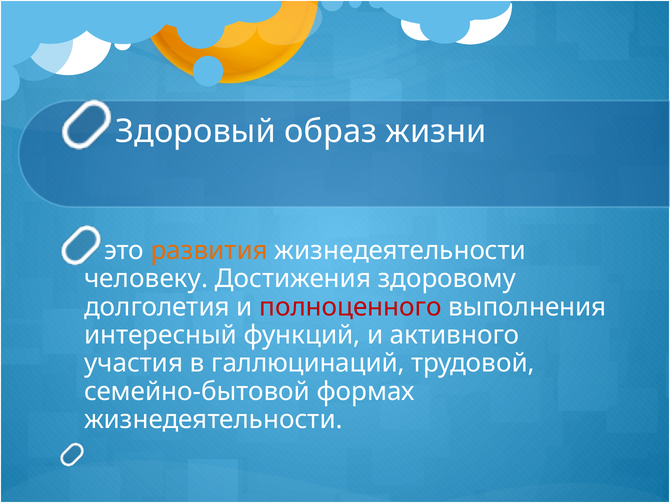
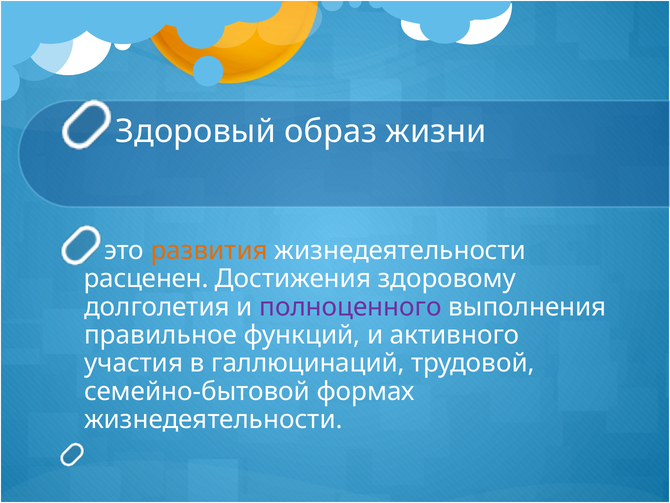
человеку: человеку -> расценен (146, 279)
полноценного colour: red -> purple (350, 307)
интересный: интересный -> правильное (161, 335)
